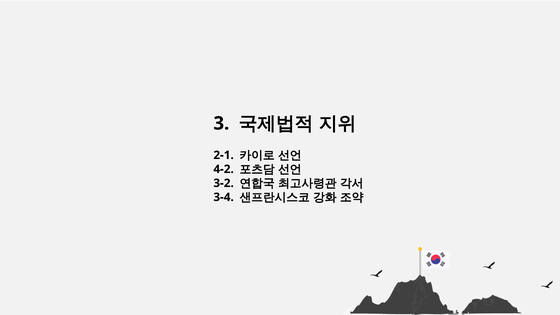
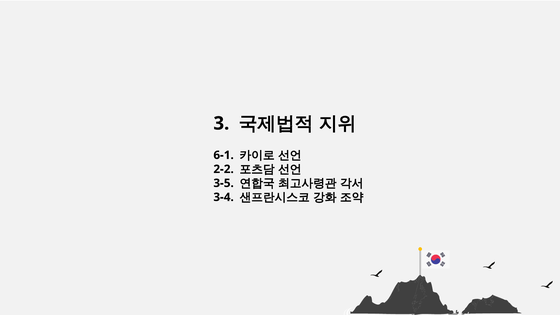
2-1: 2-1 -> 6-1 (224, 155)
4-2: 4-2 -> 2-2 (224, 169)
3-2: 3-2 -> 3-5 (224, 183)
